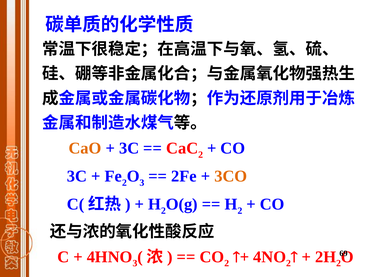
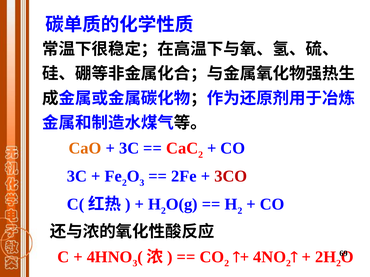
3CO colour: orange -> red (231, 177)
